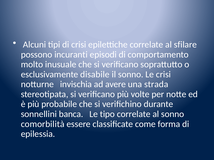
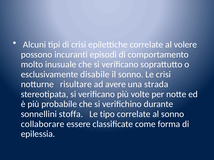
sfilare: sfilare -> volere (185, 45)
invischia: invischia -> risultare (76, 85)
banca: banca -> stoffa (71, 114)
comorbilità: comorbilità -> collaborare (43, 124)
